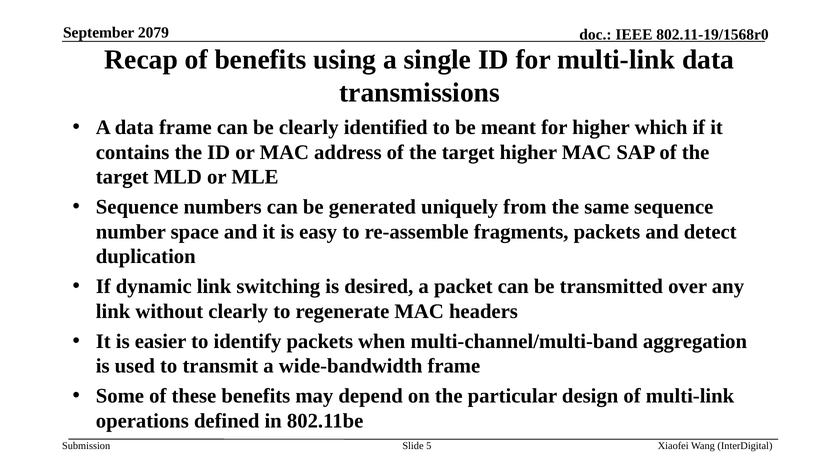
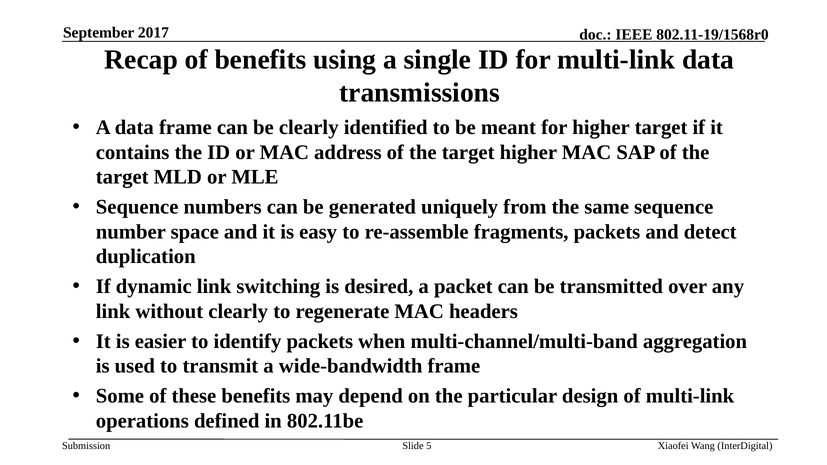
2079: 2079 -> 2017 (153, 33)
higher which: which -> target (661, 127)
